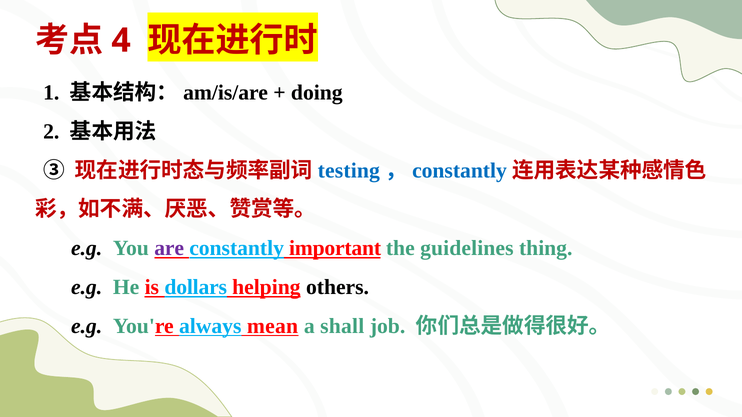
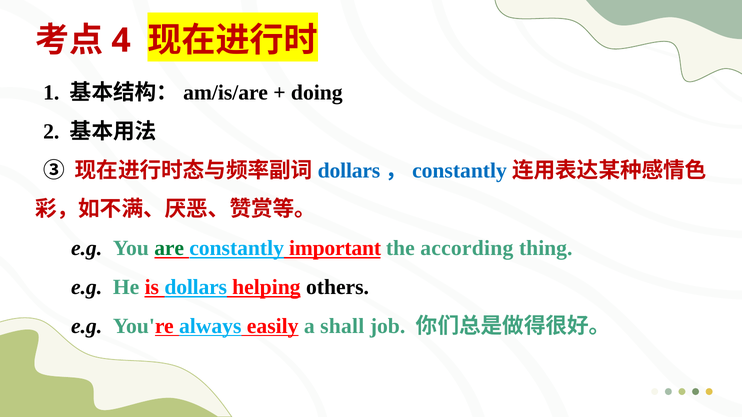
testing: testing -> dollars (349, 171)
are colour: purple -> green (169, 248)
guidelines: guidelines -> according (467, 248)
mean: mean -> easily (273, 326)
